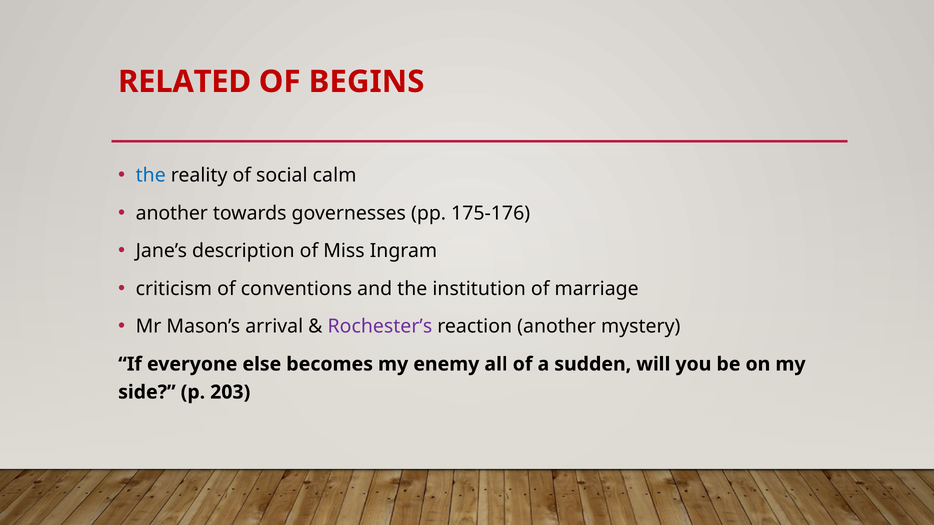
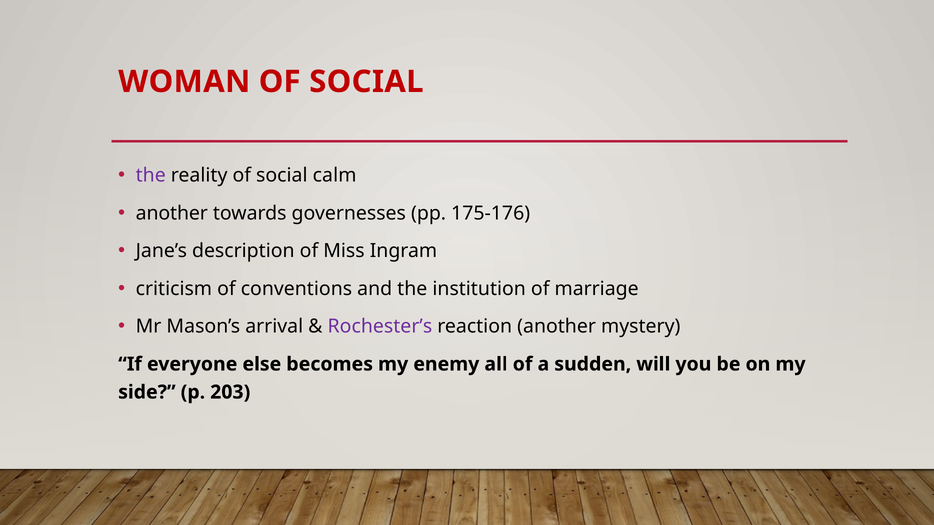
RELATED: RELATED -> WOMAN (184, 82)
BEGINS: BEGINS -> SOCIAL (366, 82)
the colour: blue -> purple (151, 176)
